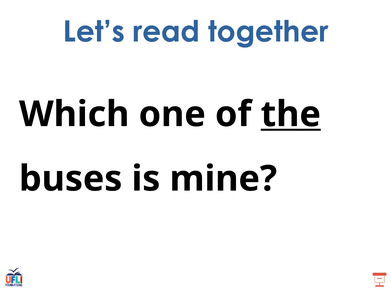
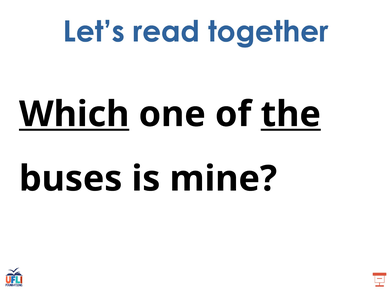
Which underline: none -> present (74, 114)
